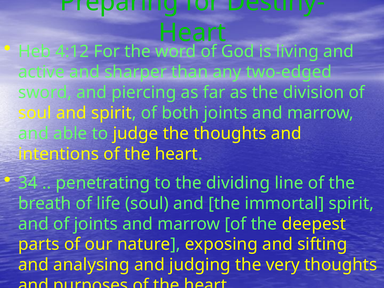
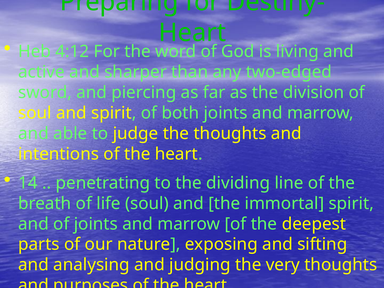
34: 34 -> 14 (28, 183)
